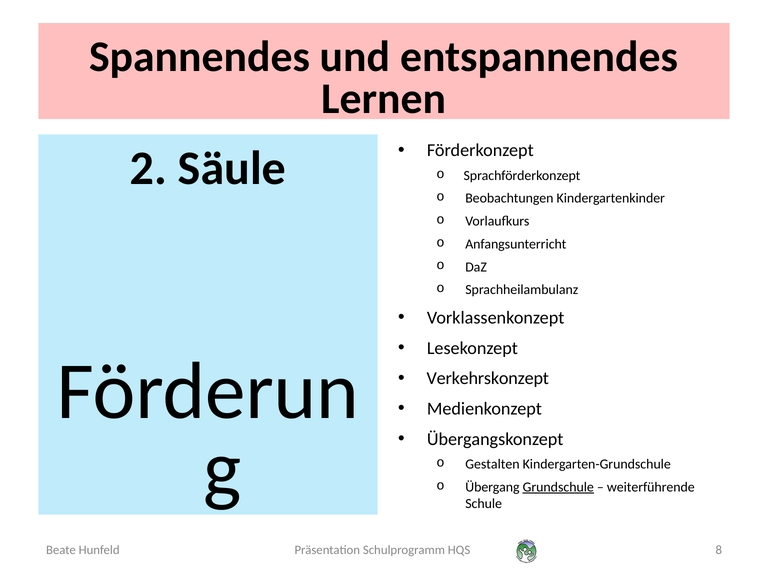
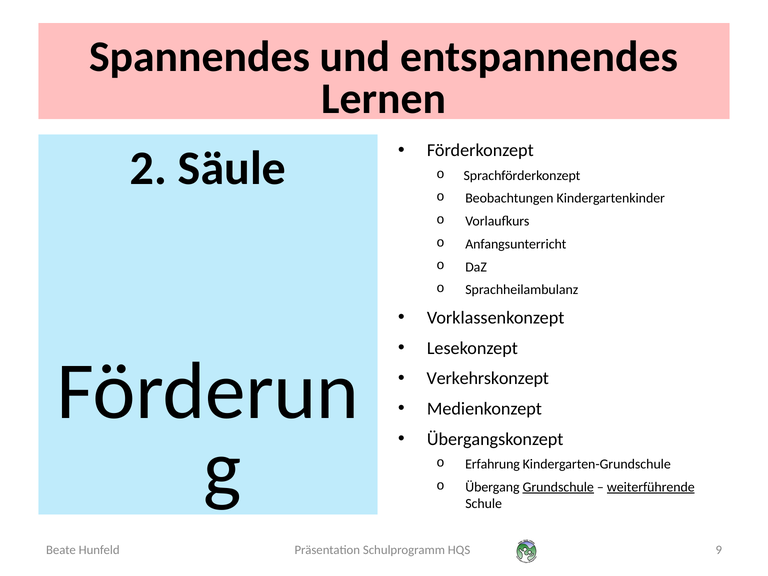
Gestalten: Gestalten -> Erfahrung (493, 464)
weiterführende underline: none -> present (651, 487)
8: 8 -> 9 (719, 550)
